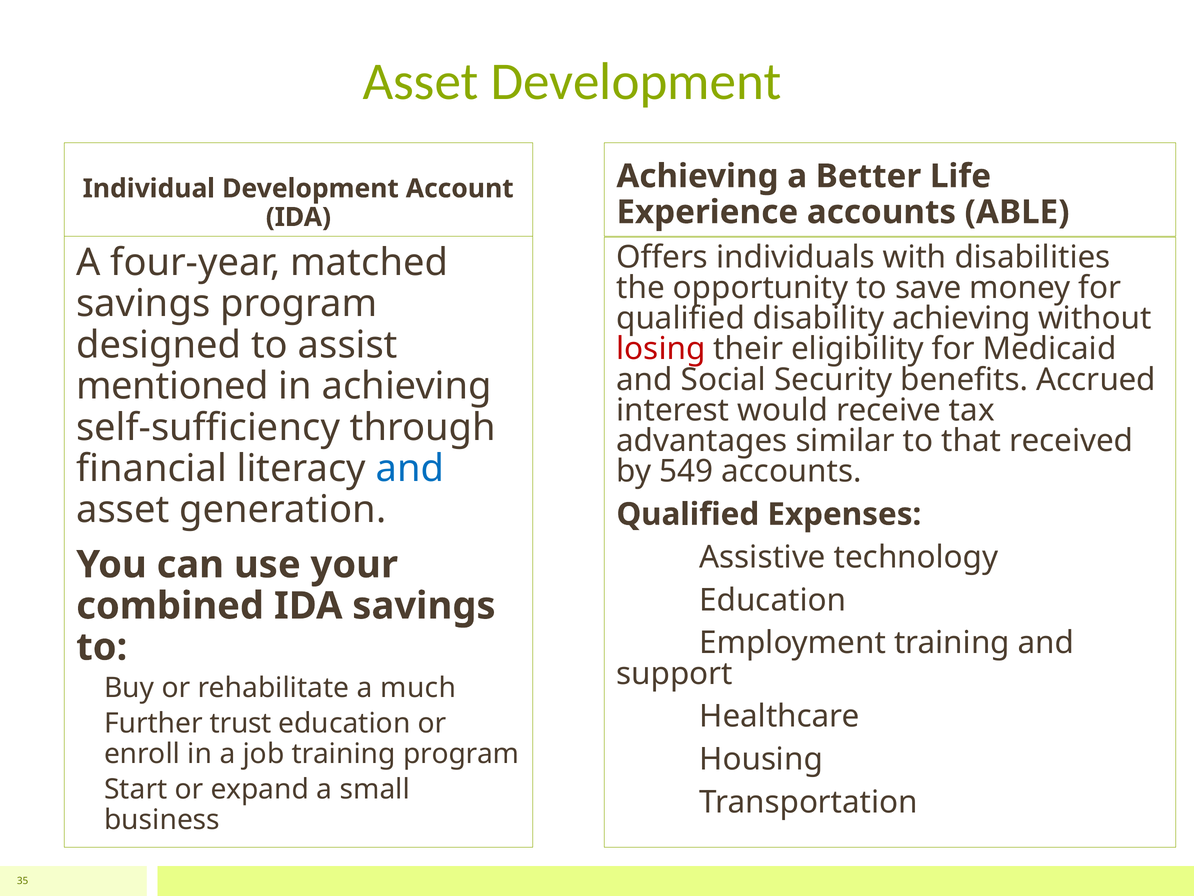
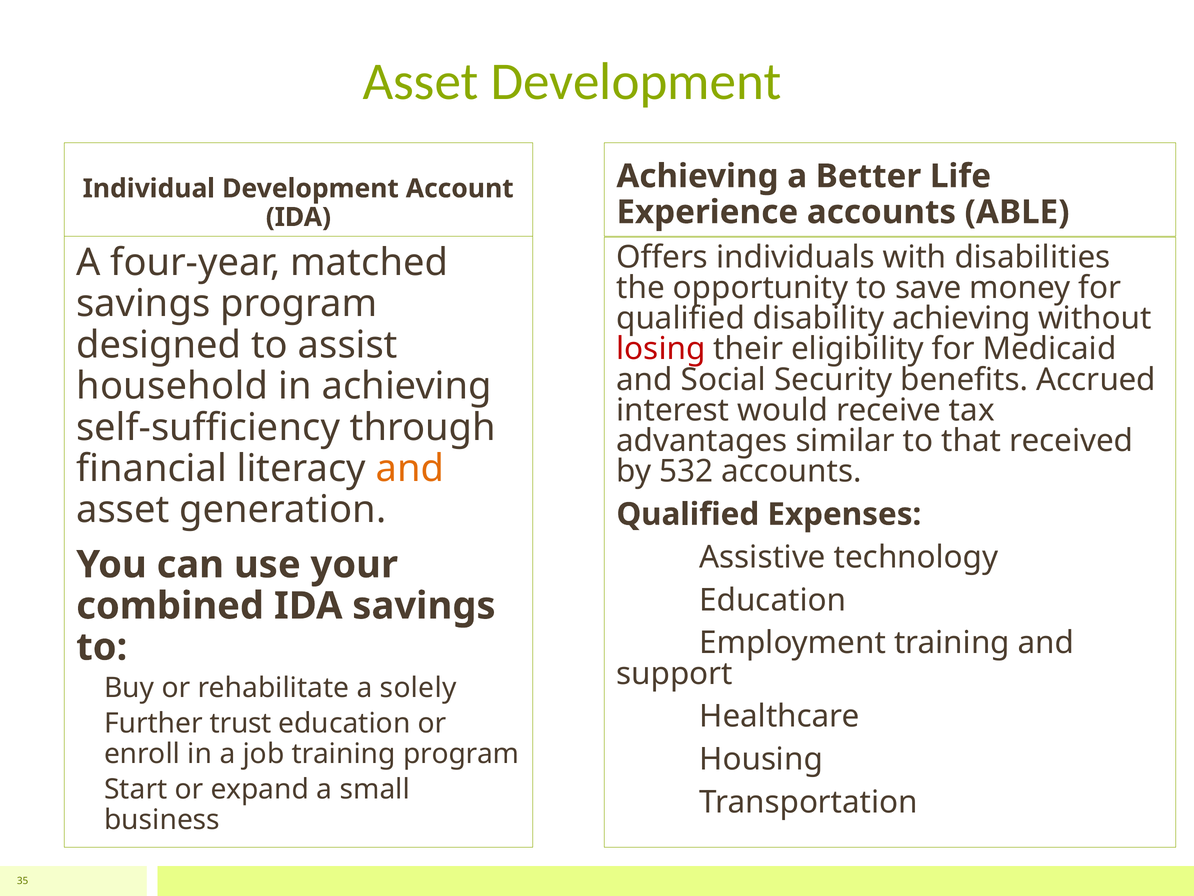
mentioned: mentioned -> household (172, 386)
and colour: blue -> orange (410, 468)
549: 549 -> 532 (686, 471)
much: much -> solely (418, 688)
